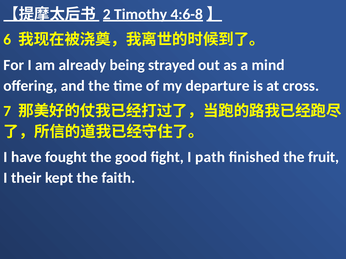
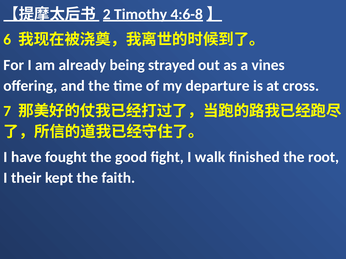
mind: mind -> vines (268, 65)
path: path -> walk (210, 157)
fruit: fruit -> root (324, 157)
